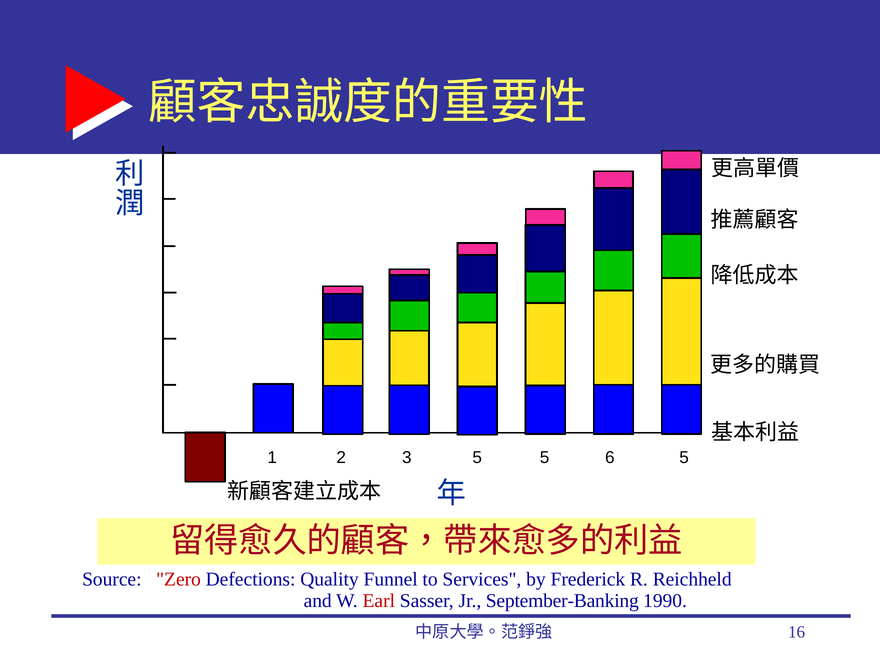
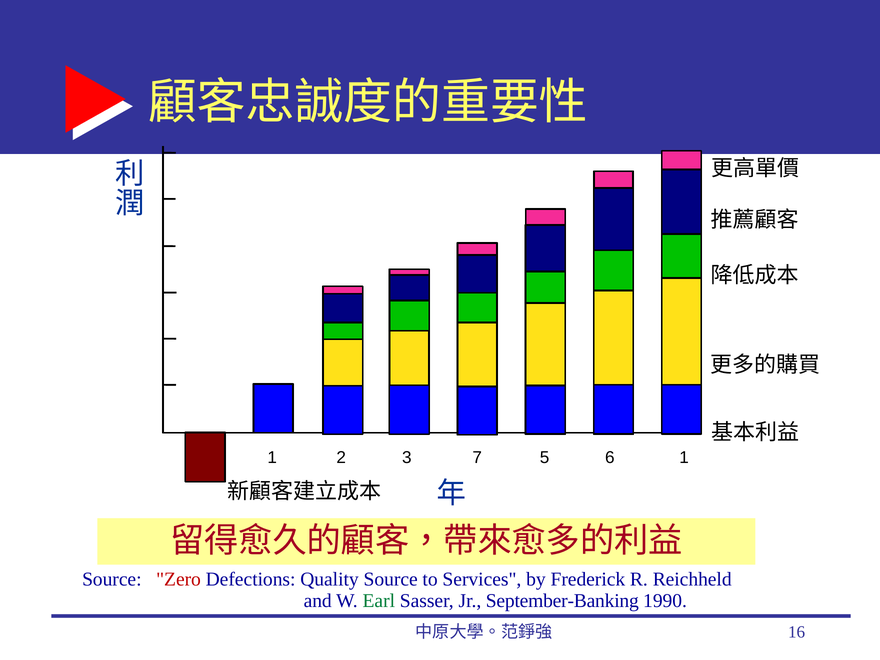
3 5: 5 -> 7 (477, 458)
6 5: 5 -> 1 (684, 458)
Quality Funnel: Funnel -> Source (391, 579)
Earl colour: red -> green (379, 601)
